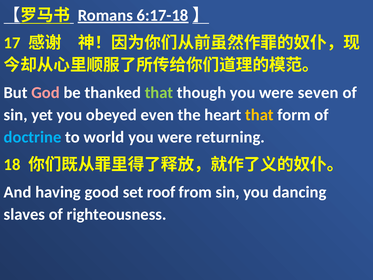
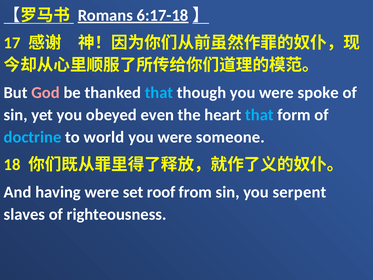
that colour: light green -> light blue (159, 93)
seven: seven -> spoke (318, 93)
that colour: yellow -> light blue (259, 115)
returning: returning -> someone (230, 137)
having good: good -> were (102, 192)
dancing: dancing -> serpent (299, 192)
